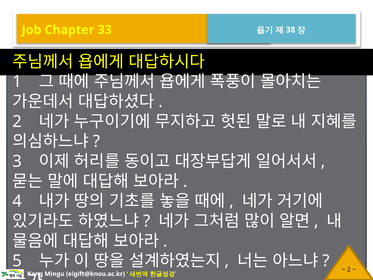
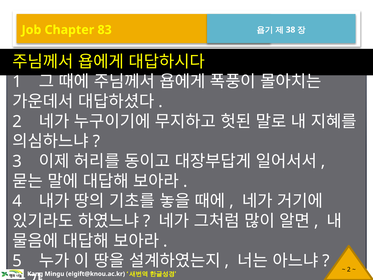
33: 33 -> 83 (105, 30)
